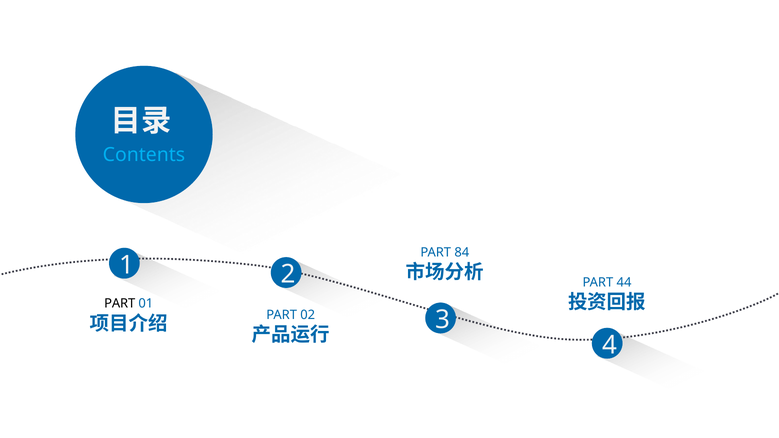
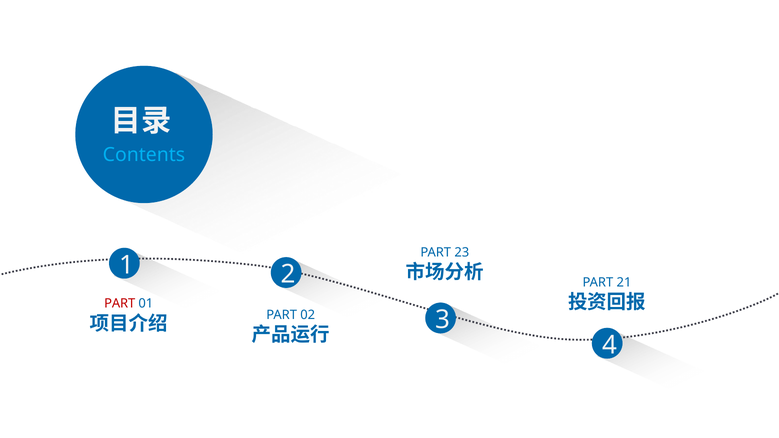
84: 84 -> 23 (462, 253)
44: 44 -> 21 (624, 283)
PART colour: black -> red (120, 304)
